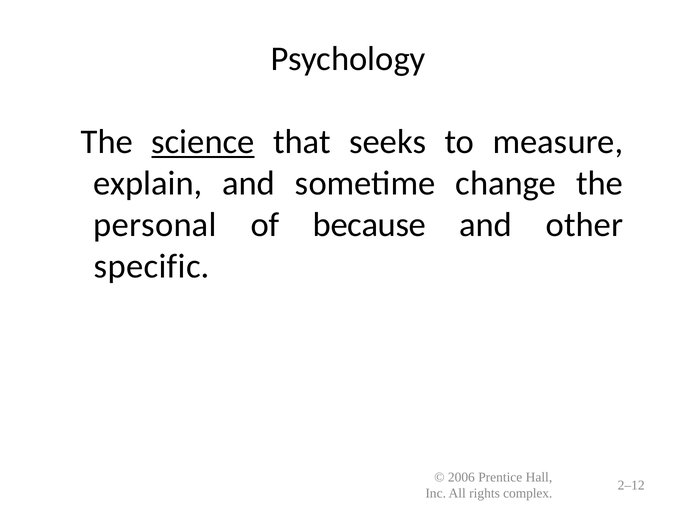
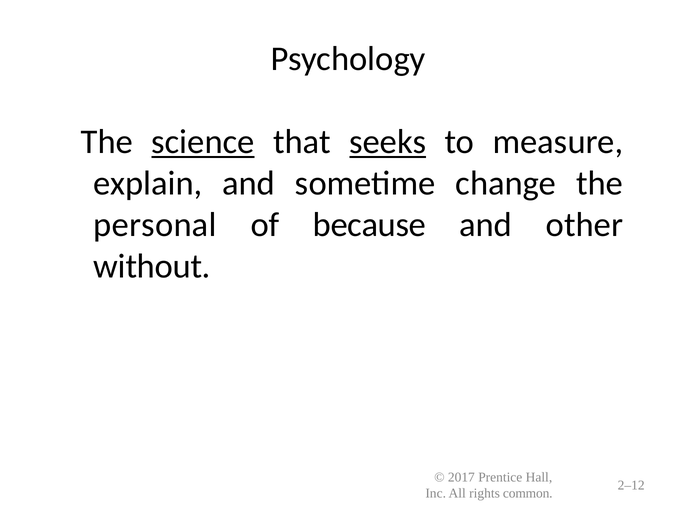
seeks underline: none -> present (388, 142)
specific: specific -> without (152, 267)
2006: 2006 -> 2017 (461, 477)
complex: complex -> common (528, 493)
